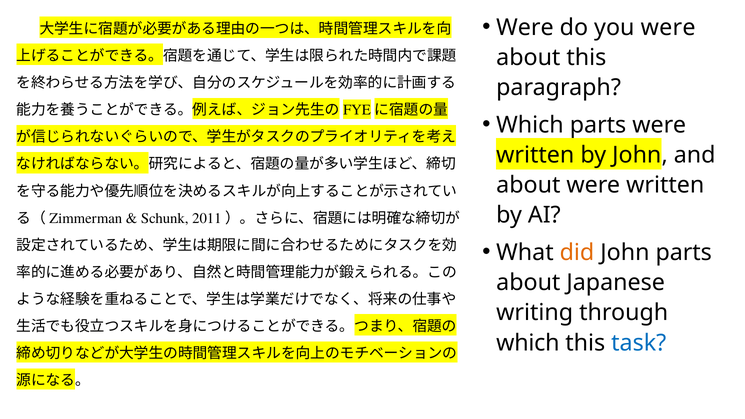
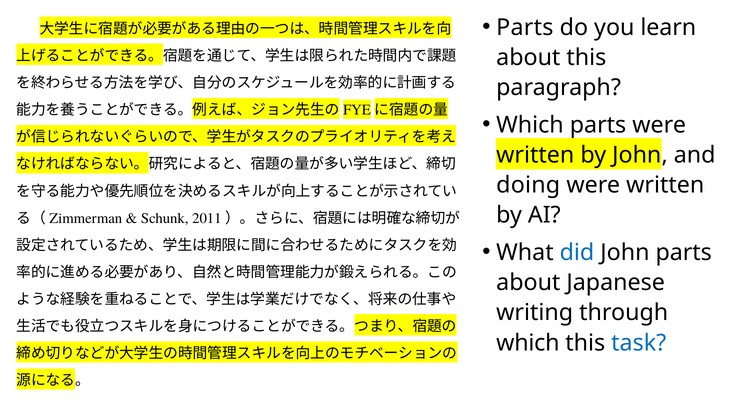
Were: Were -> Parts (525, 27)
you were: were -> learn (668, 27)
about: about -> doing (528, 185)
did colour: orange -> blue (577, 252)
